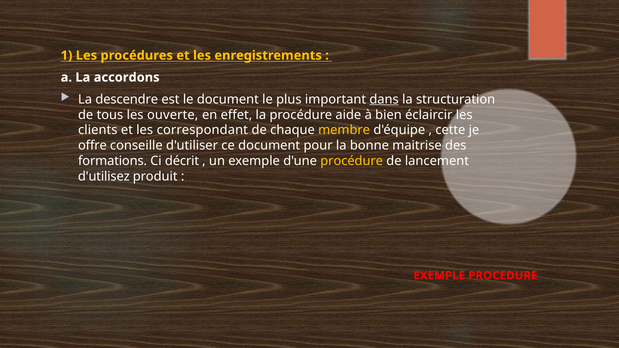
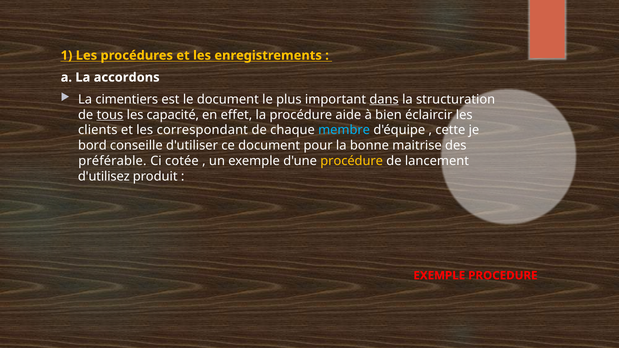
descendre: descendre -> cimentiers (127, 99)
tous underline: none -> present (110, 115)
ouverte: ouverte -> capacité (173, 115)
membre colour: yellow -> light blue (344, 130)
offre: offre -> bord (92, 146)
formations: formations -> préférable (112, 161)
décrit: décrit -> cotée (182, 161)
